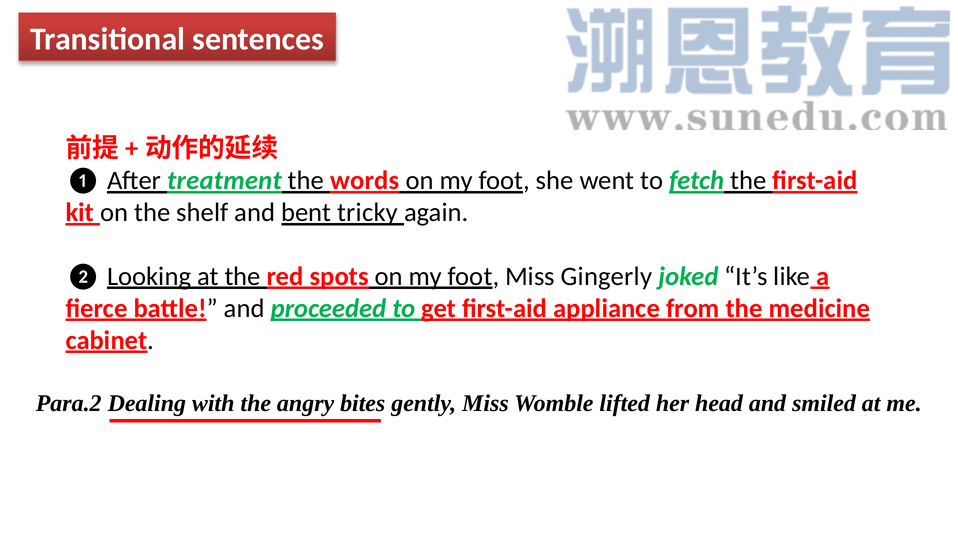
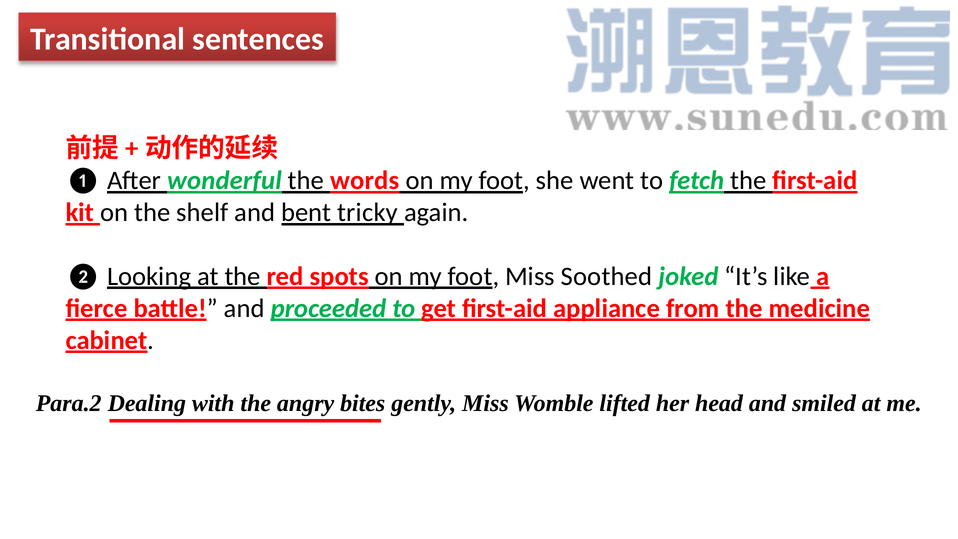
treatment: treatment -> wonderful (224, 181)
Gingerly: Gingerly -> Soothed (606, 276)
